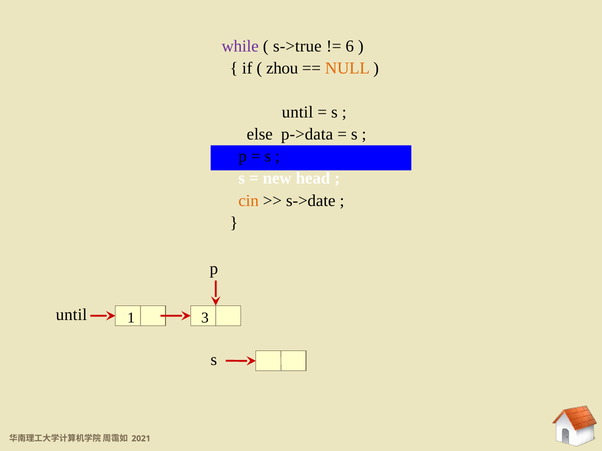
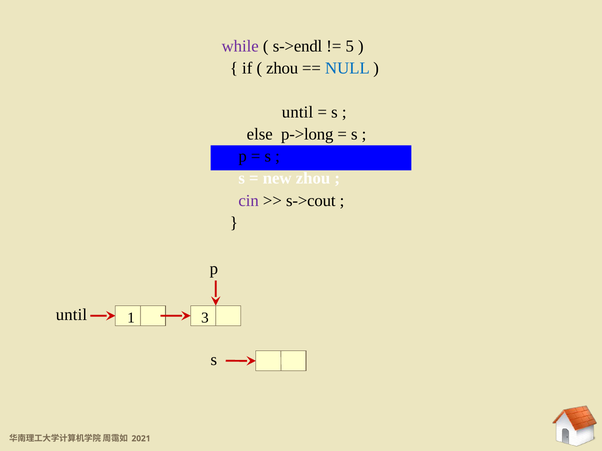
s->true: s->true -> s->endl (298, 46)
6: 6 -> 5 (350, 46)
NULL colour: orange -> blue (347, 68)
p->data: p->data -> p->long (307, 135)
new head: head -> zhou (313, 179)
cin colour: orange -> purple (249, 201)
s->date: s->date -> s->cout (311, 201)
